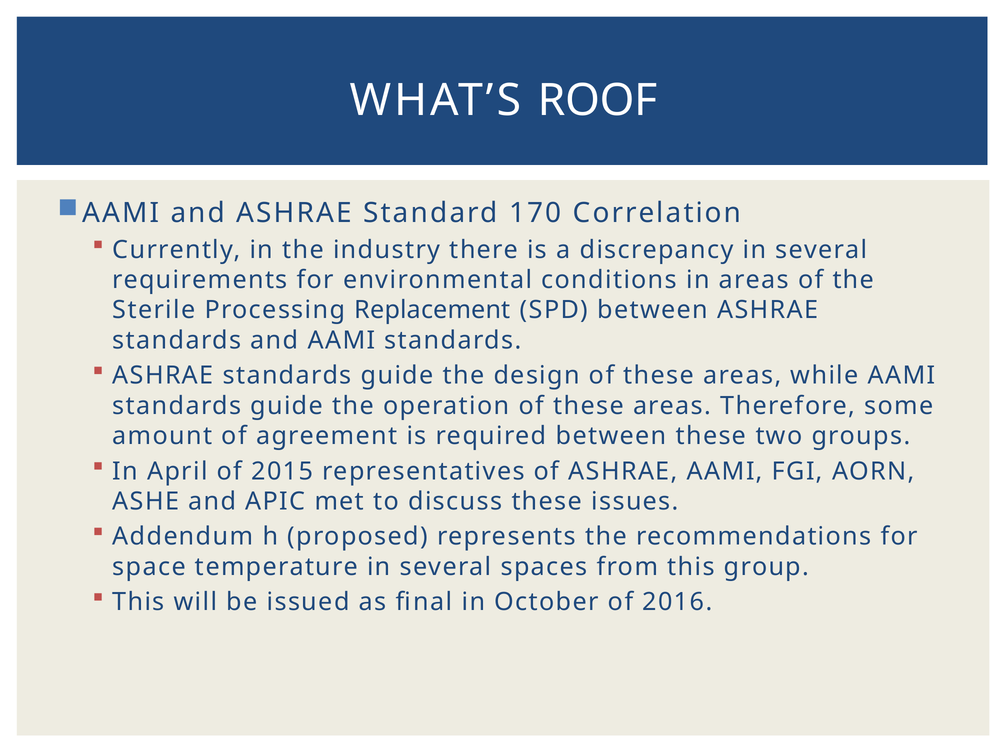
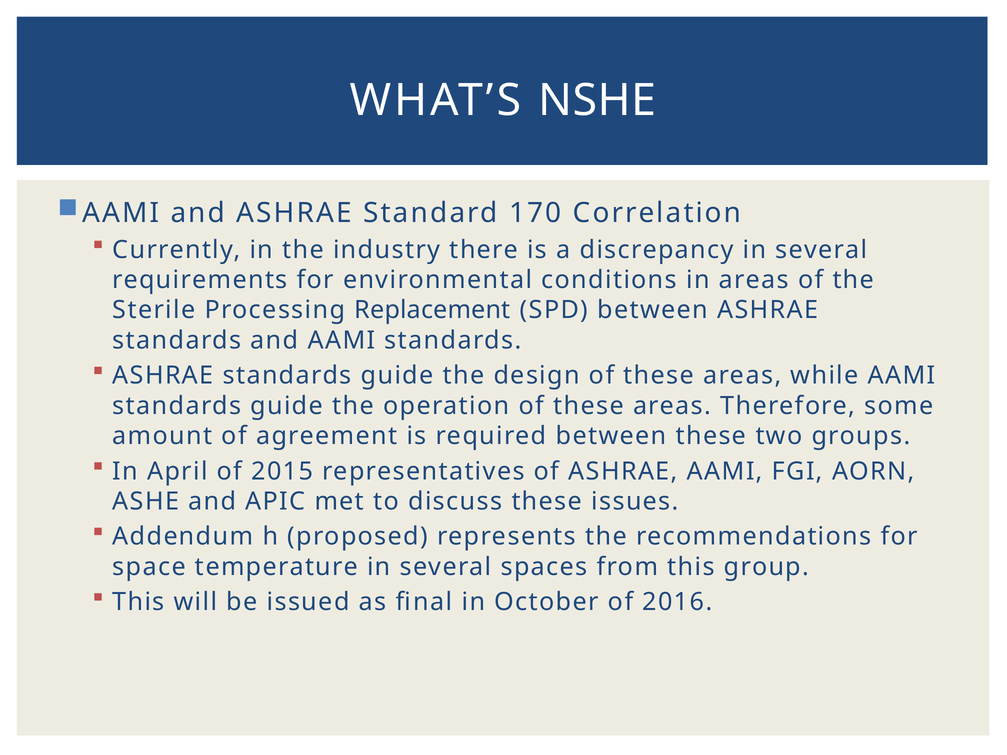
ROOF: ROOF -> NSHE (597, 100)
